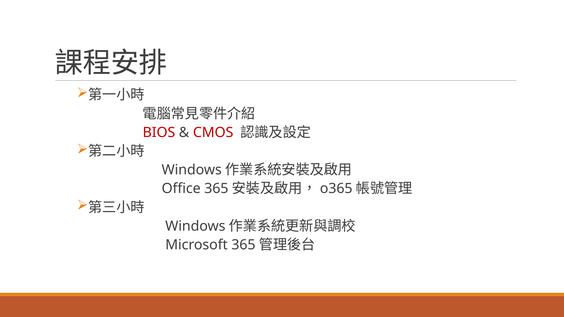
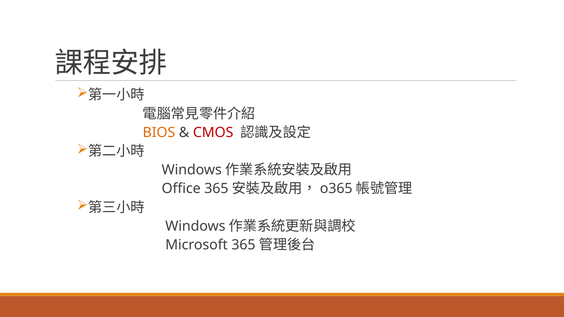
BIOS colour: red -> orange (159, 133)
